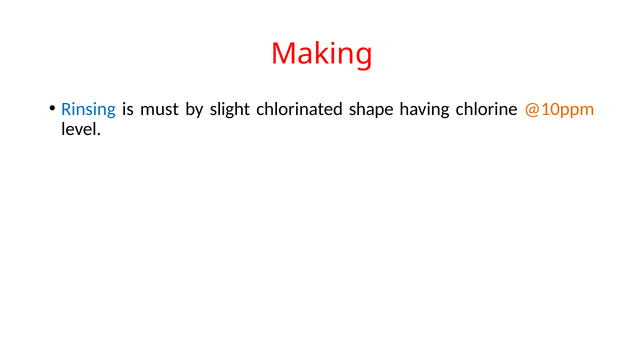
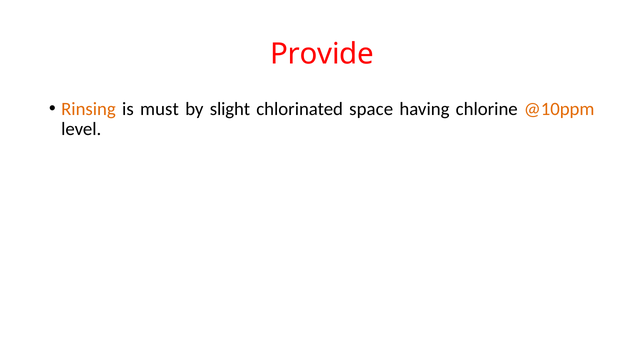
Making: Making -> Provide (322, 54)
Rinsing colour: blue -> orange (88, 109)
shape: shape -> space (371, 109)
